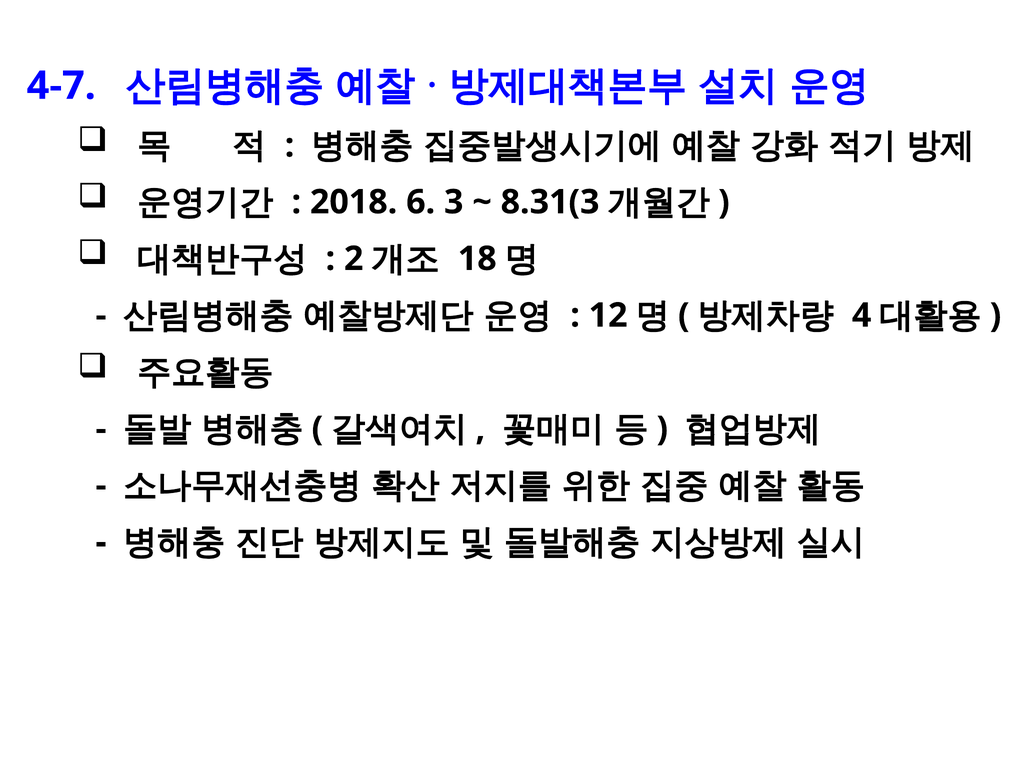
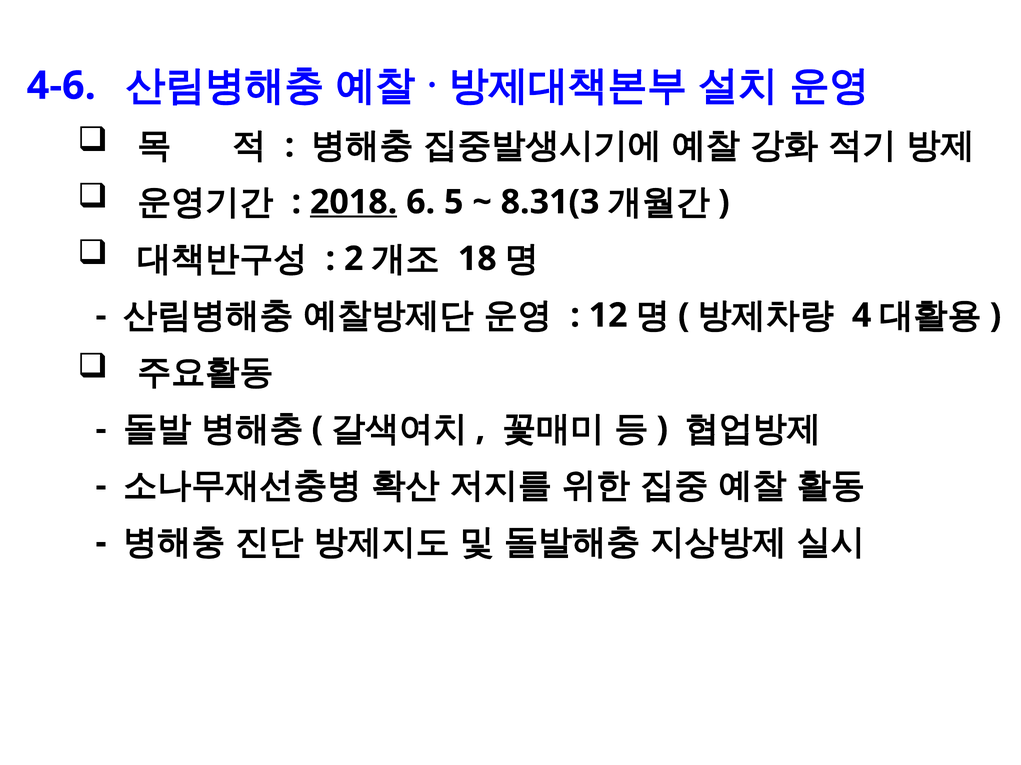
4-7: 4-7 -> 4-6 (61, 86)
2018 underline: none -> present (354, 202)
3: 3 -> 5 (454, 202)
